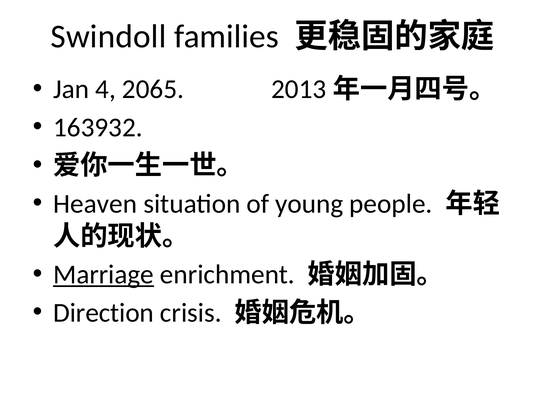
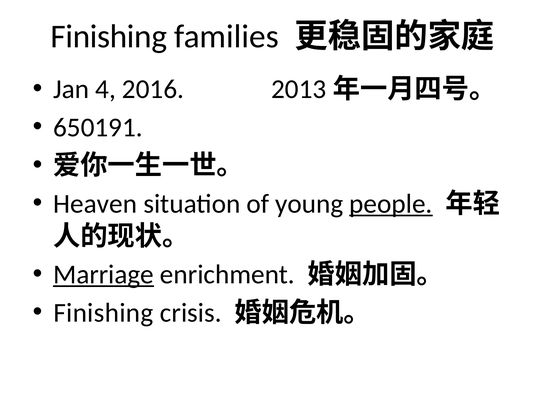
Swindoll: Swindoll -> Finishing (109, 36)
2065: 2065 -> 2016 (153, 89)
163932: 163932 -> 650191 (98, 127)
people underline: none -> present (391, 204)
Direction: Direction -> Finishing (103, 313)
